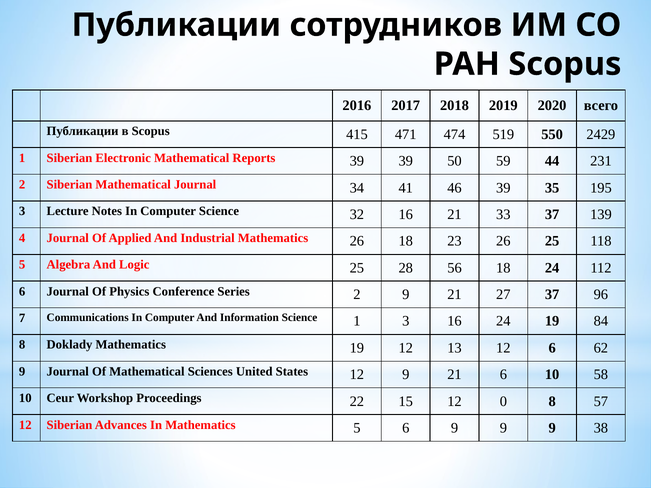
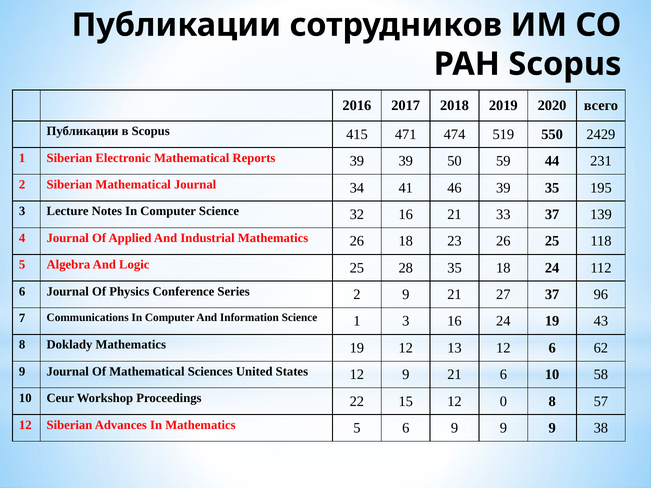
28 56: 56 -> 35 (455, 268)
84: 84 -> 43 (601, 321)
